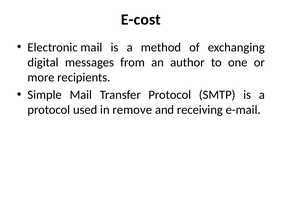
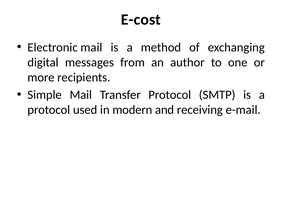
remove: remove -> modern (132, 110)
